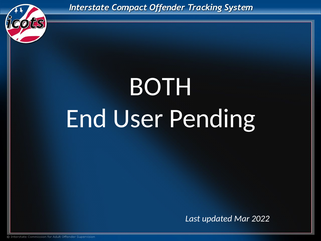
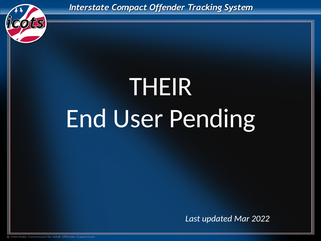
BOTH: BOTH -> THEIR (161, 86)
